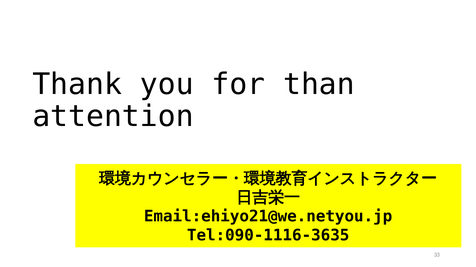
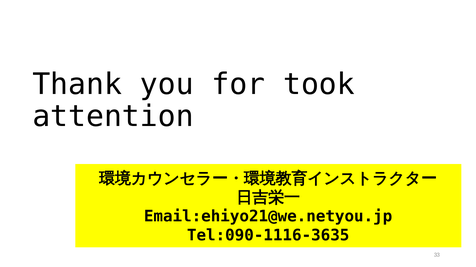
than: than -> took (319, 85)
